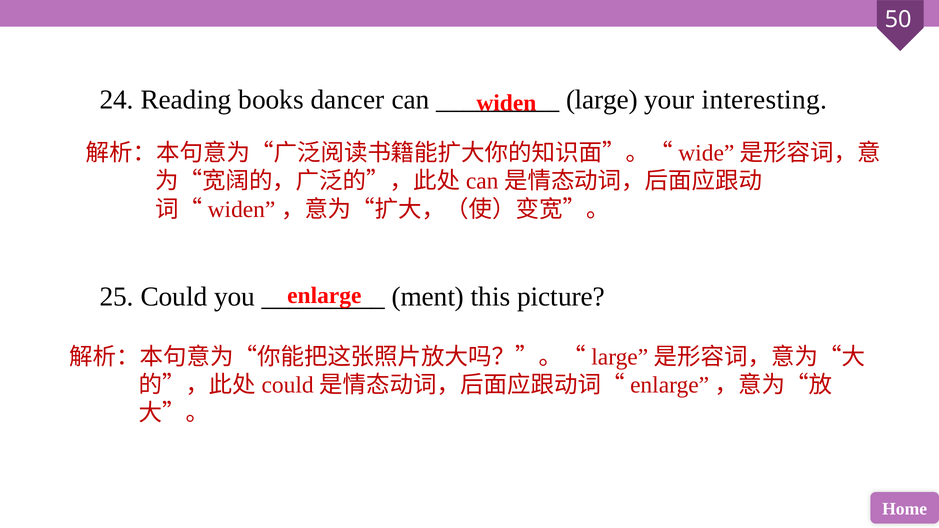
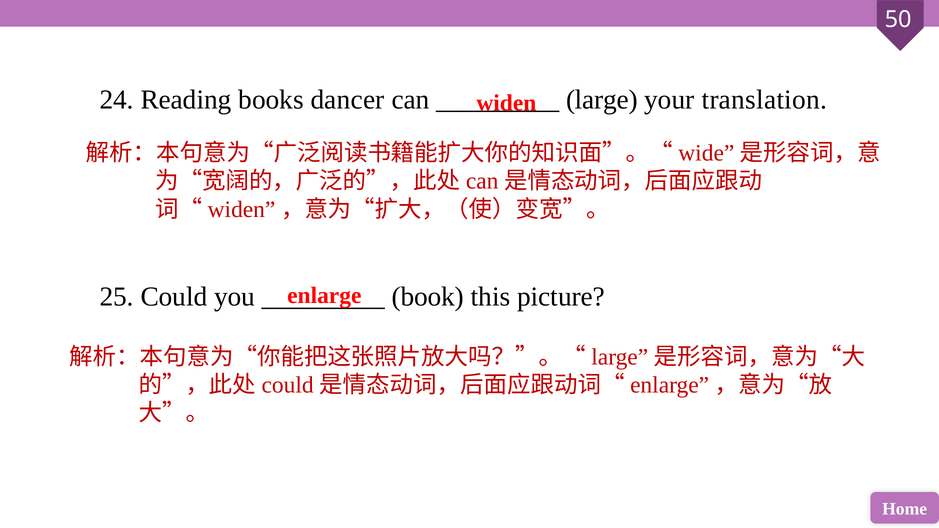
interesting: interesting -> translation (764, 100)
ment: ment -> book (428, 297)
